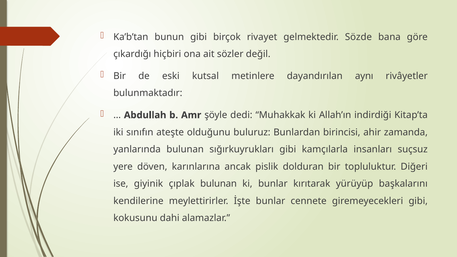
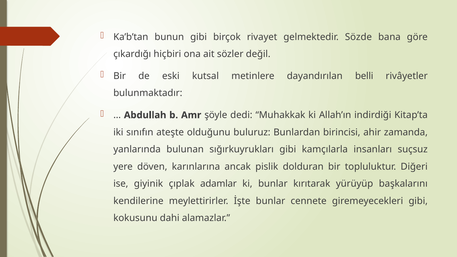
aynı: aynı -> belli (364, 76)
çıplak bulunan: bulunan -> adamlar (219, 184)
